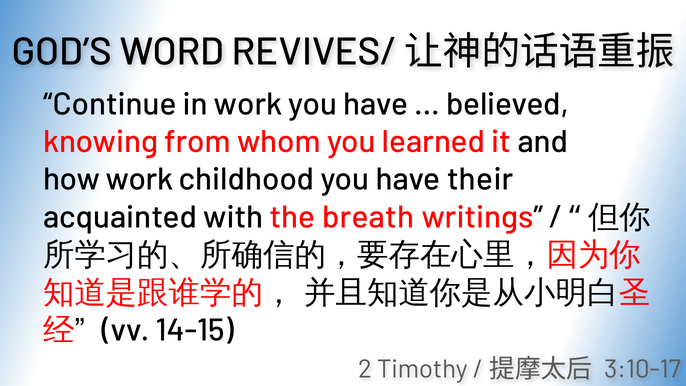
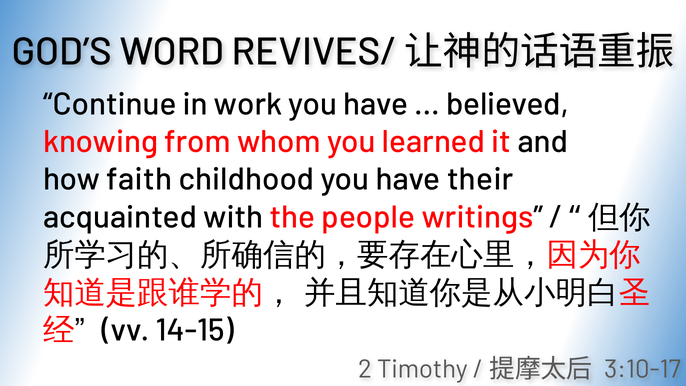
how work: work -> faith (139, 180)
breath: breath -> people (368, 217)
